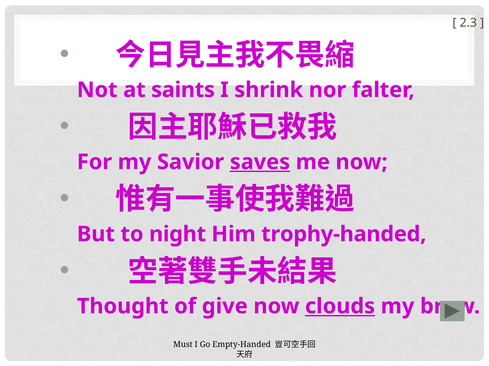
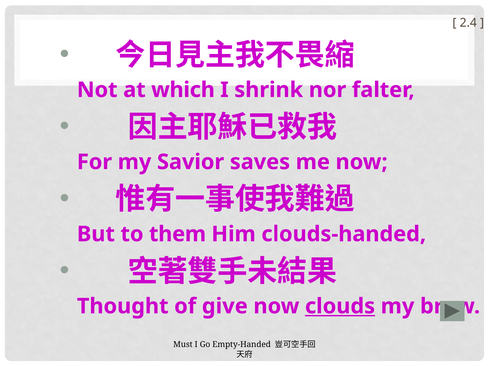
2.3: 2.3 -> 2.4 (468, 23)
saints: saints -> which (183, 90)
saves underline: present -> none (260, 162)
night: night -> them (178, 235)
trophy-handed: trophy-handed -> clouds-handed (344, 235)
